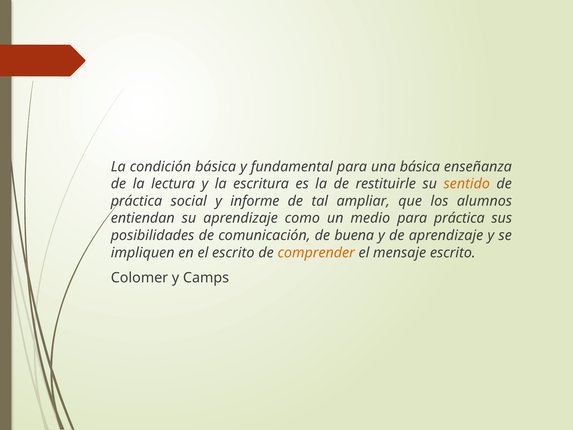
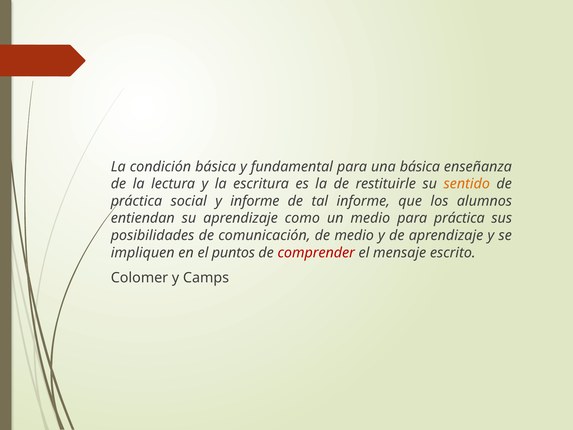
tal ampliar: ampliar -> informe (363, 201)
de buena: buena -> medio (354, 235)
el escrito: escrito -> puntos (233, 252)
comprender colour: orange -> red (316, 252)
